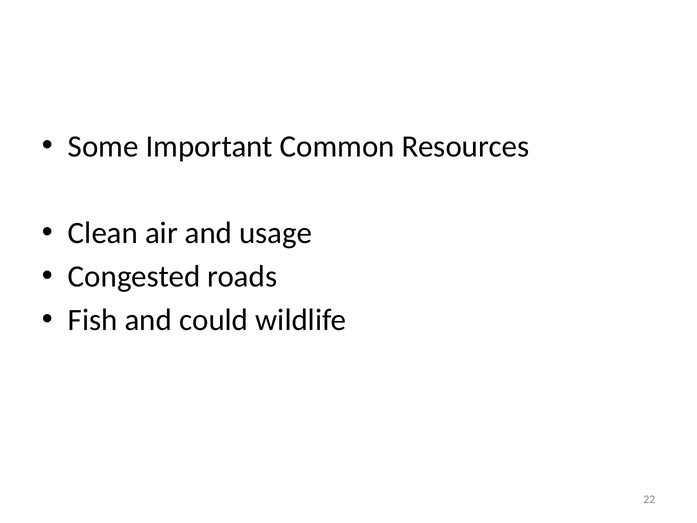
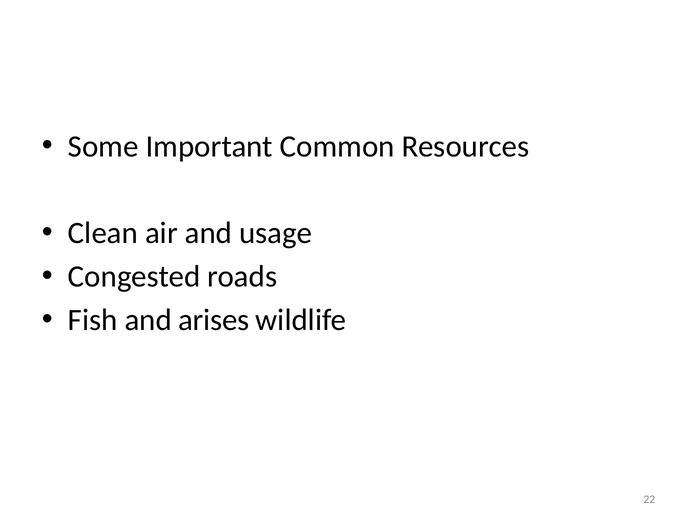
could: could -> arises (214, 320)
